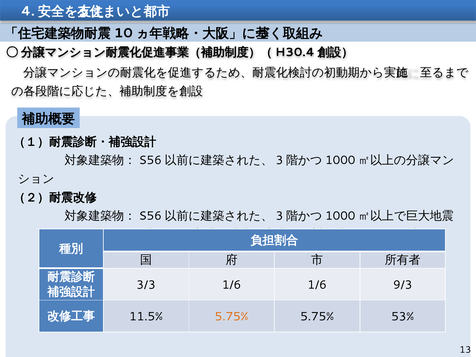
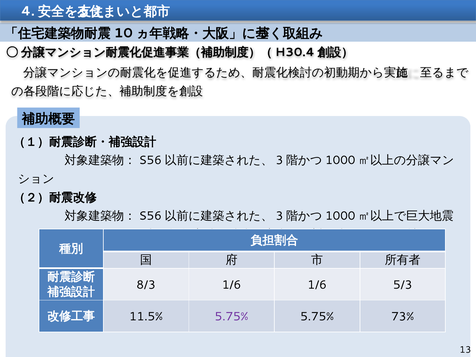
3/3: 3/3 -> 8/3 (146, 285)
9/3: 9/3 -> 5/3 (403, 285)
5.75% colour: orange -> purple (232, 317)
53%: 53% -> 73% (403, 317)
